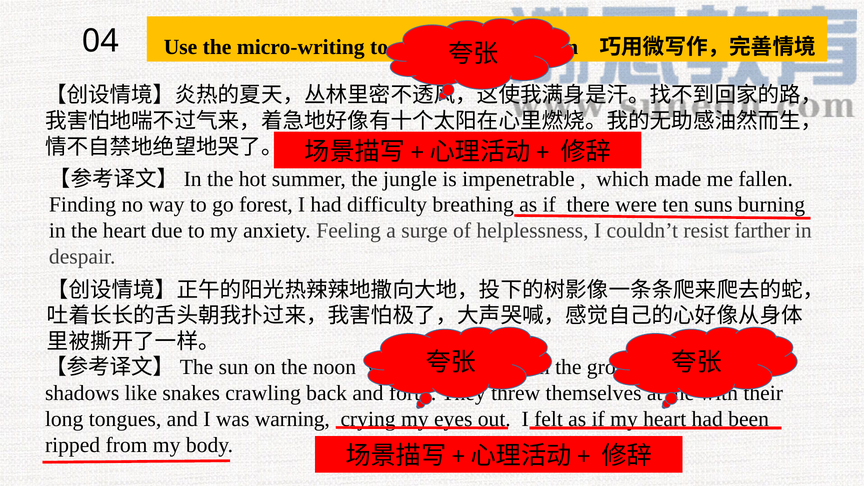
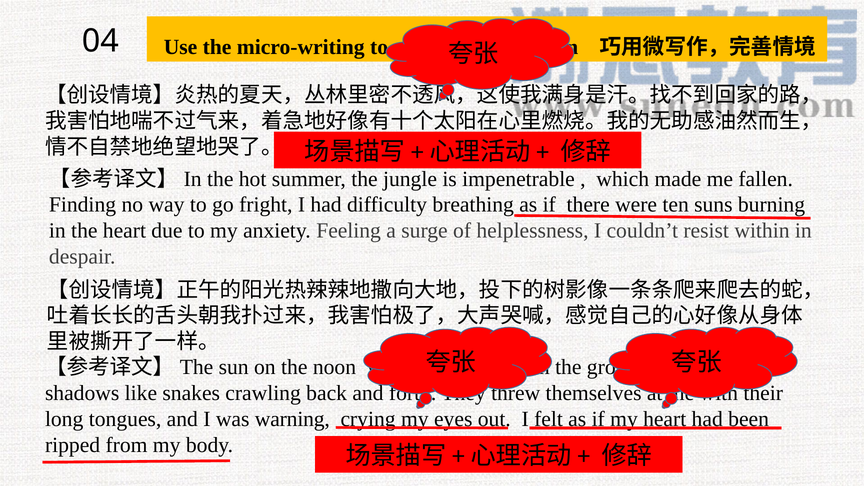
forest: forest -> fright (266, 205)
farther: farther -> within (762, 231)
